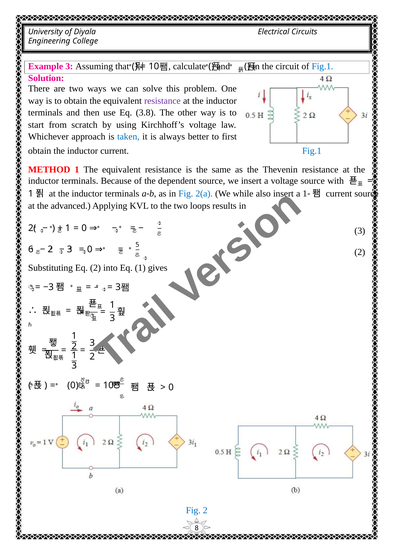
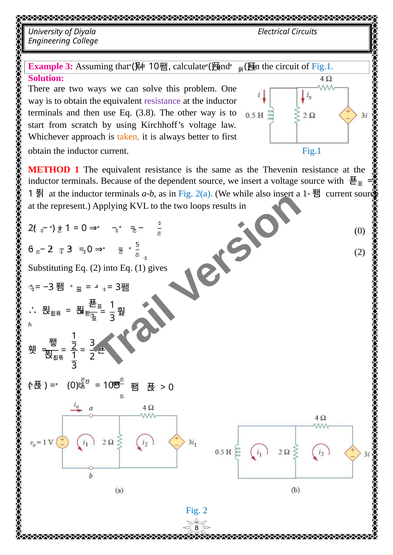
taken colour: blue -> orange (128, 137)
advanced: advanced -> represent (71, 206)
3: 3 -> 0 (360, 231)
